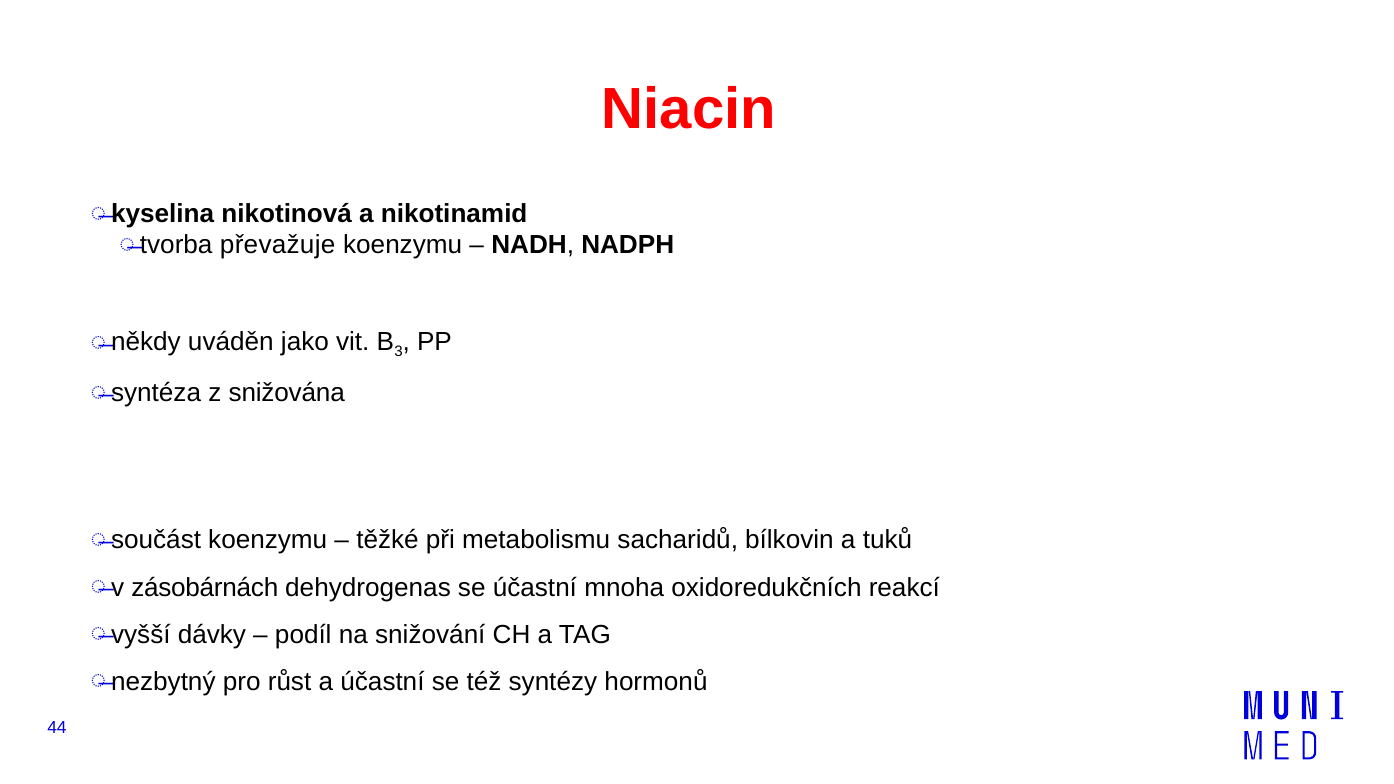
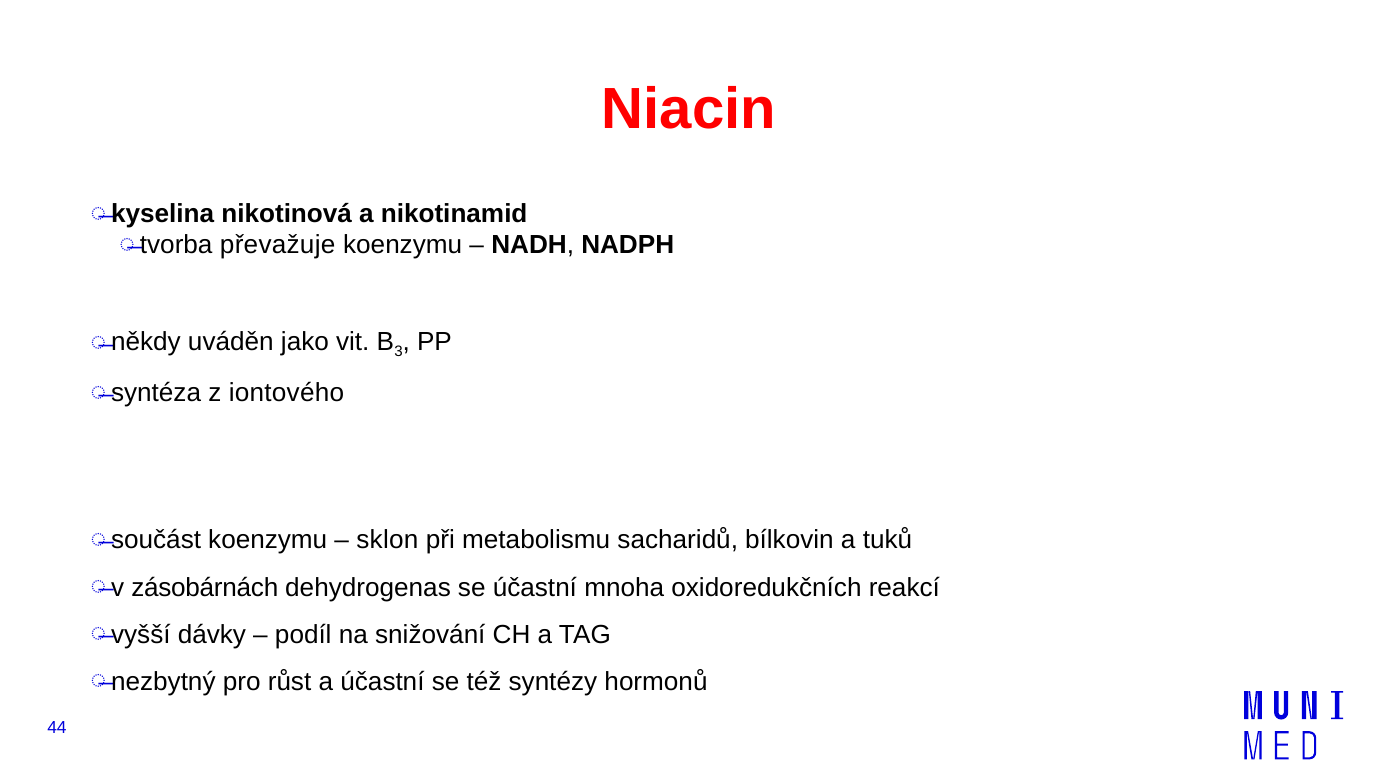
snižována: snižována -> iontového (286, 393)
těžké: těžké -> sklon (387, 540)
